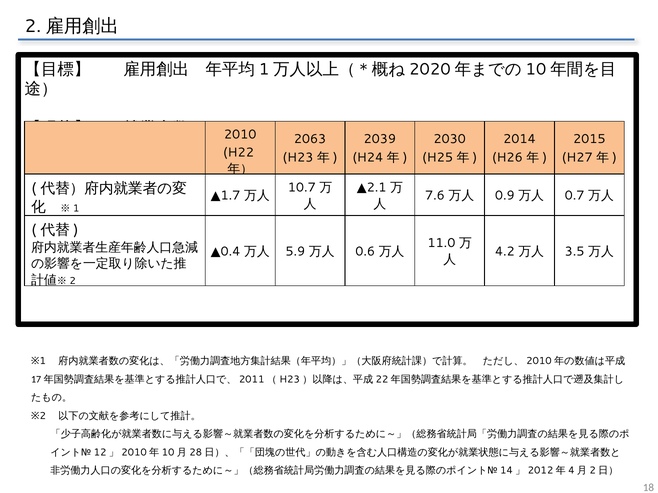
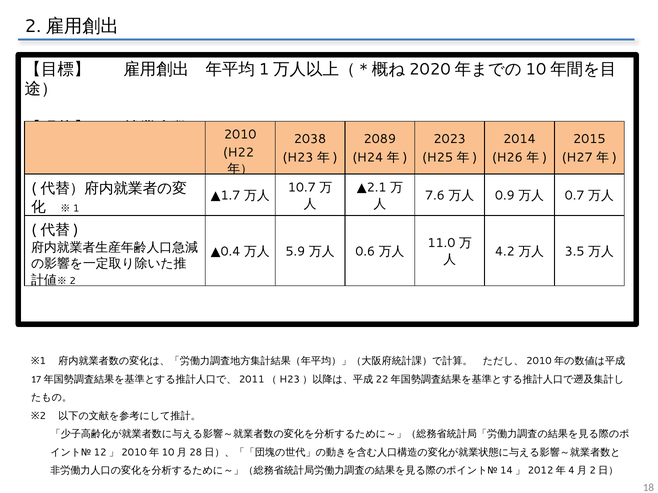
2063: 2063 -> 2038 (310, 139)
2039: 2039 -> 2089 (380, 139)
2030: 2030 -> 2023 (450, 139)
